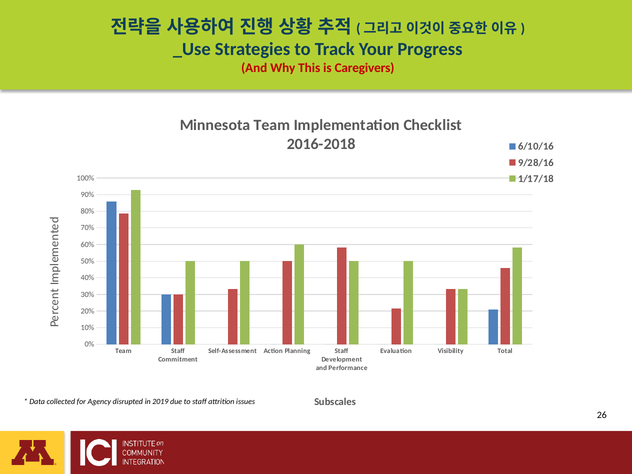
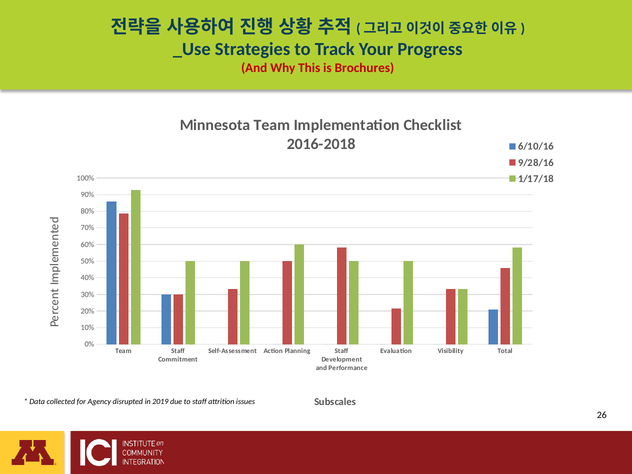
Caregivers: Caregivers -> Brochures (364, 68)
